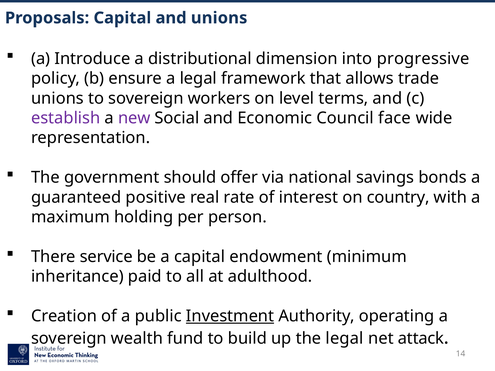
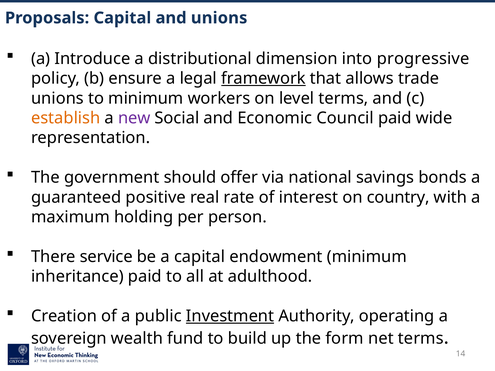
framework underline: none -> present (263, 79)
to sovereign: sovereign -> minimum (146, 98)
establish colour: purple -> orange (66, 118)
Council face: face -> paid (395, 118)
the legal: legal -> form (345, 339)
net attack: attack -> terms (421, 339)
